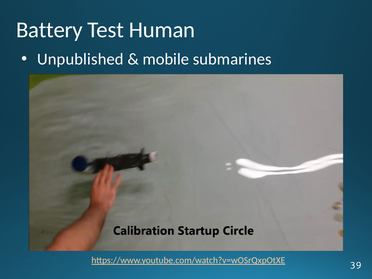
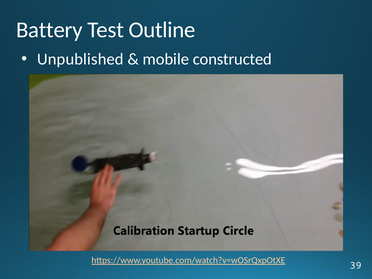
Human: Human -> Outline (162, 30)
submarines: submarines -> constructed (232, 59)
